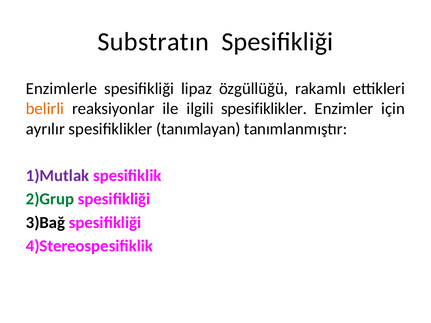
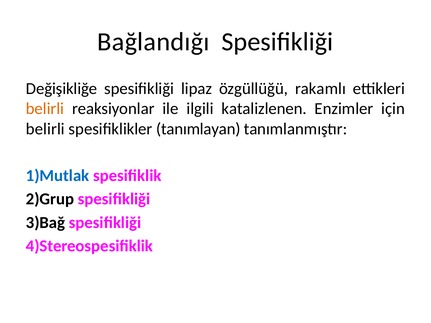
Substratın: Substratın -> Bağlandığı (153, 42)
Enzimlerle: Enzimlerle -> Değişikliğe (62, 89)
ilgili spesifiklikler: spesifiklikler -> katalizlenen (264, 109)
ayrılır: ayrılır -> belirli (45, 129)
1)Mutlak colour: purple -> blue (58, 176)
2)Grup colour: green -> black (50, 199)
